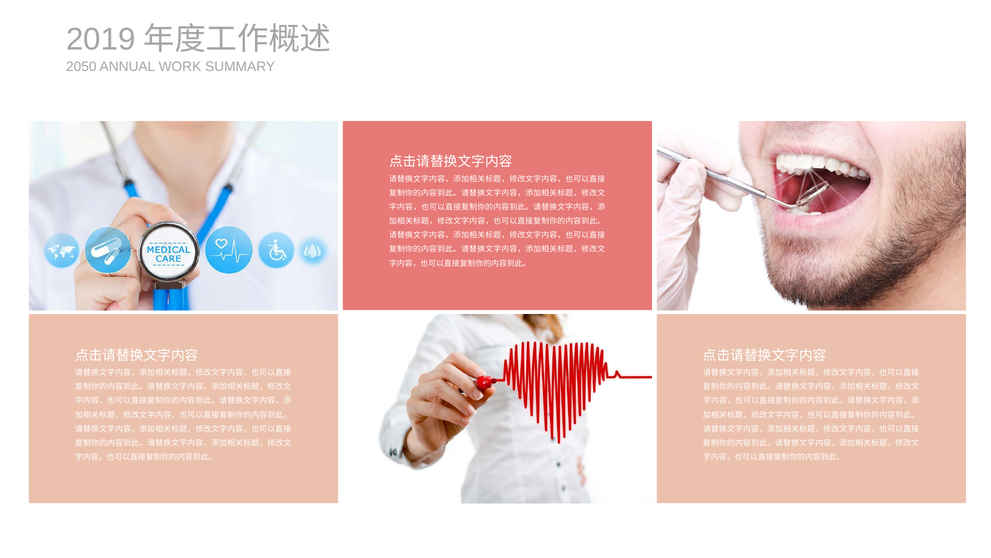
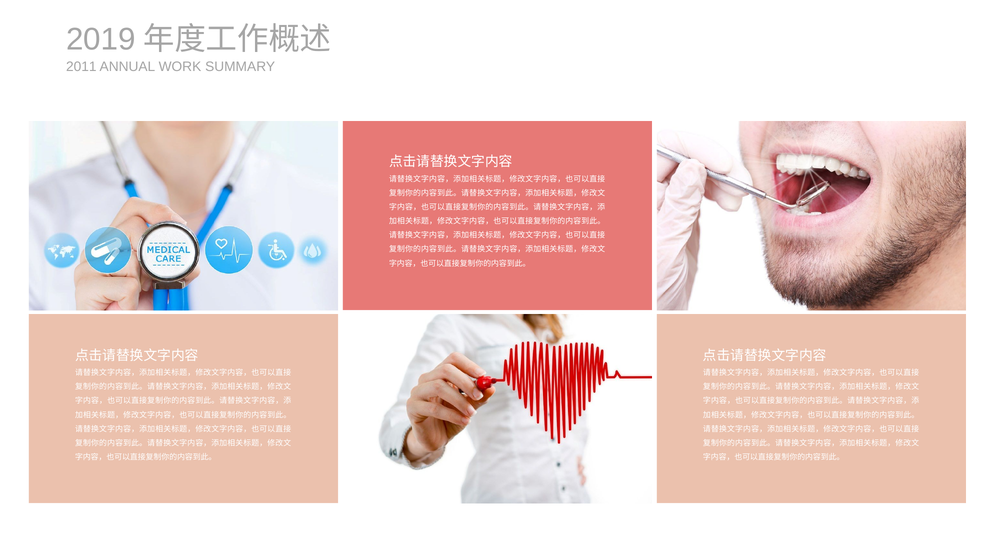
2050: 2050 -> 2011 (81, 67)
